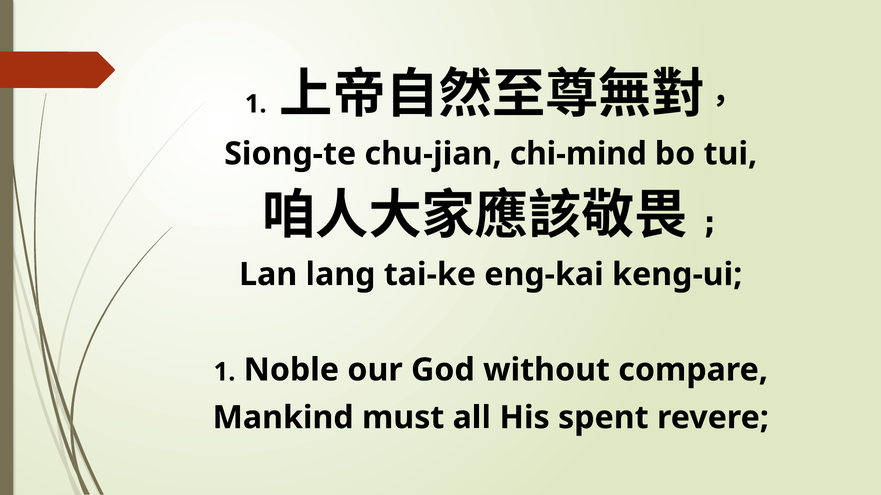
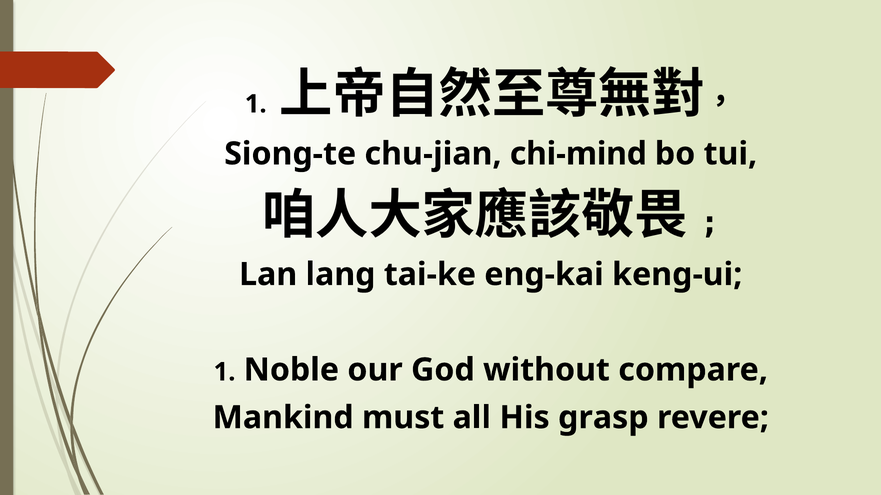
spent: spent -> grasp (603, 418)
